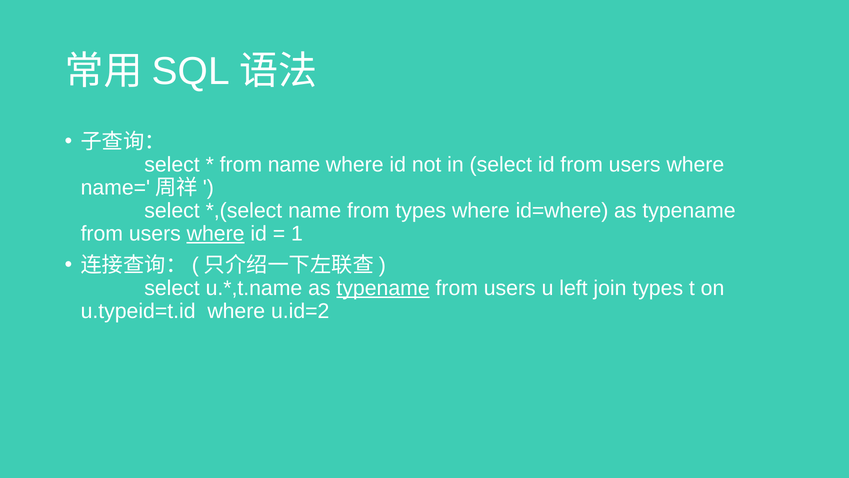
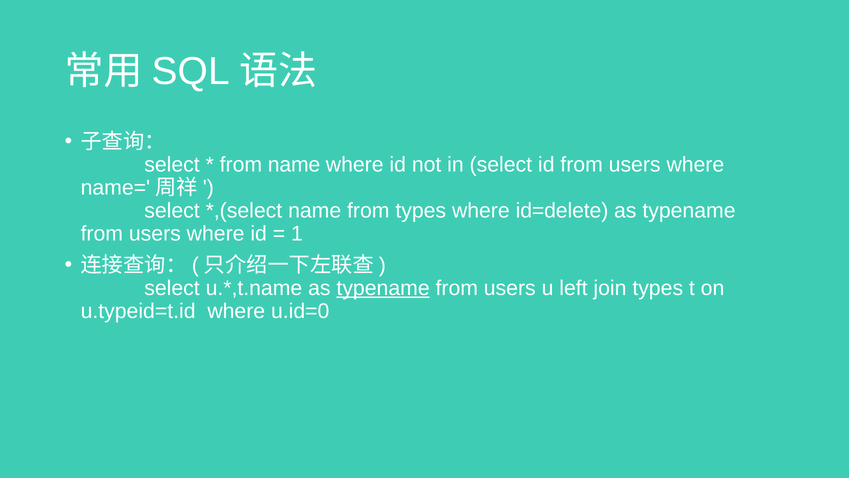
id=where: id=where -> id=delete (562, 210)
where underline: present -> none (216, 233)
u.id=2: u.id=2 -> u.id=0 (300, 311)
